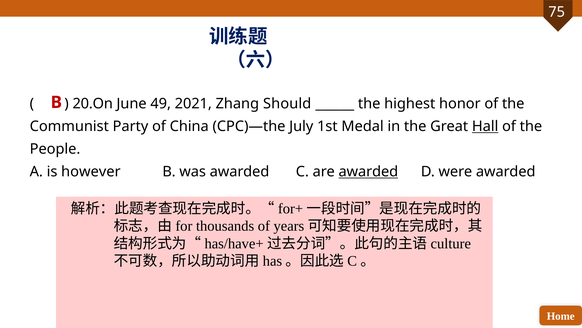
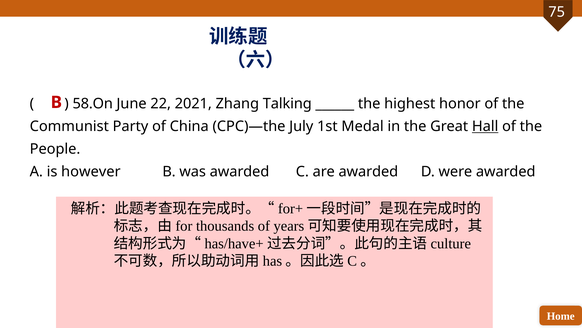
20.On: 20.On -> 58.On (93, 103)
49: 49 -> 22 (161, 103)
Should: Should -> Talking (287, 103)
awarded underline: present -> none (368, 171)
